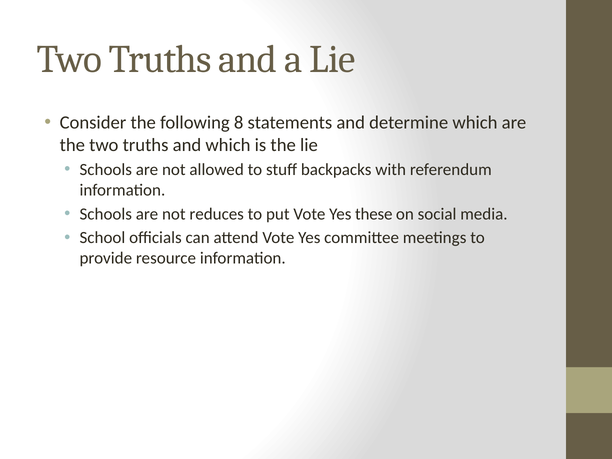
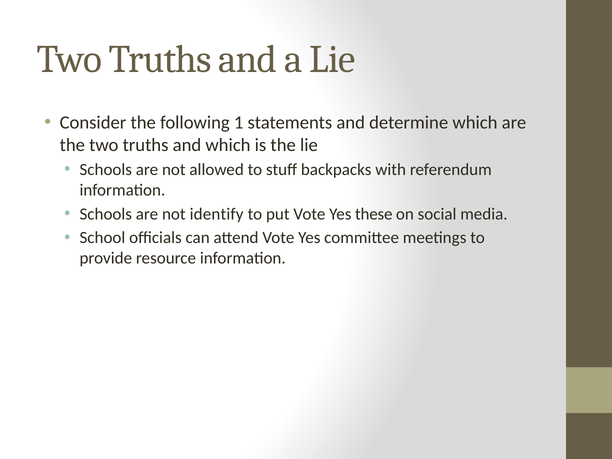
8: 8 -> 1 (239, 123)
reduces: reduces -> identify (217, 214)
